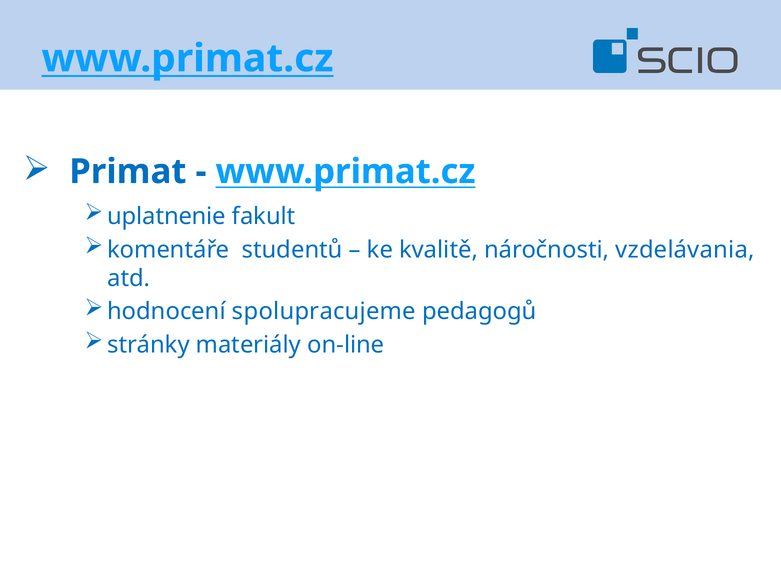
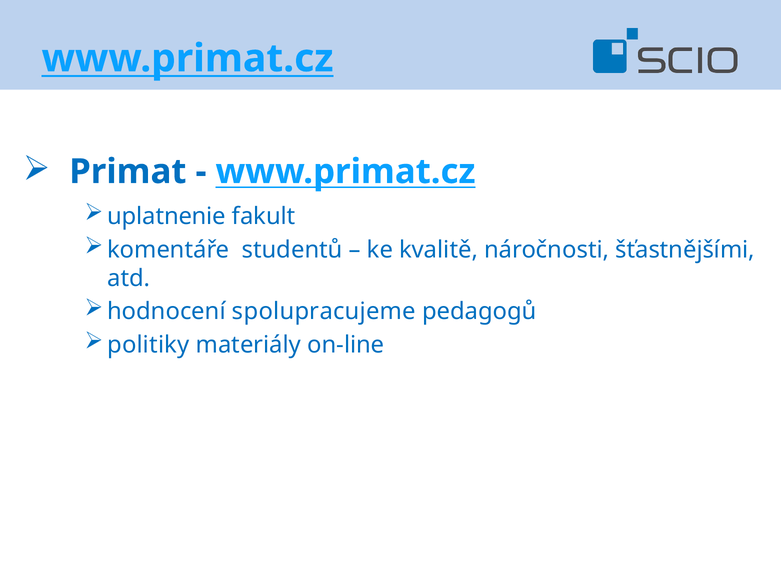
vzdelávania: vzdelávania -> šťastnějšími (685, 250)
stránky: stránky -> politiky (148, 345)
